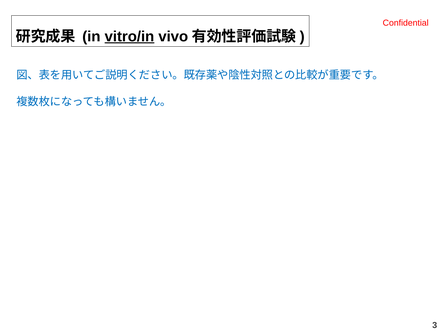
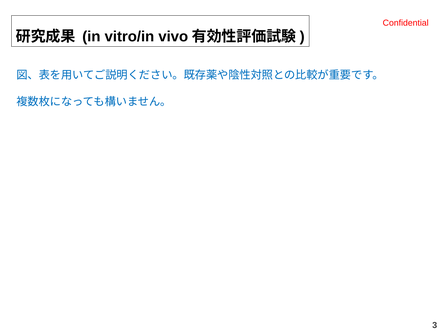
vitro/in underline: present -> none (129, 37)
